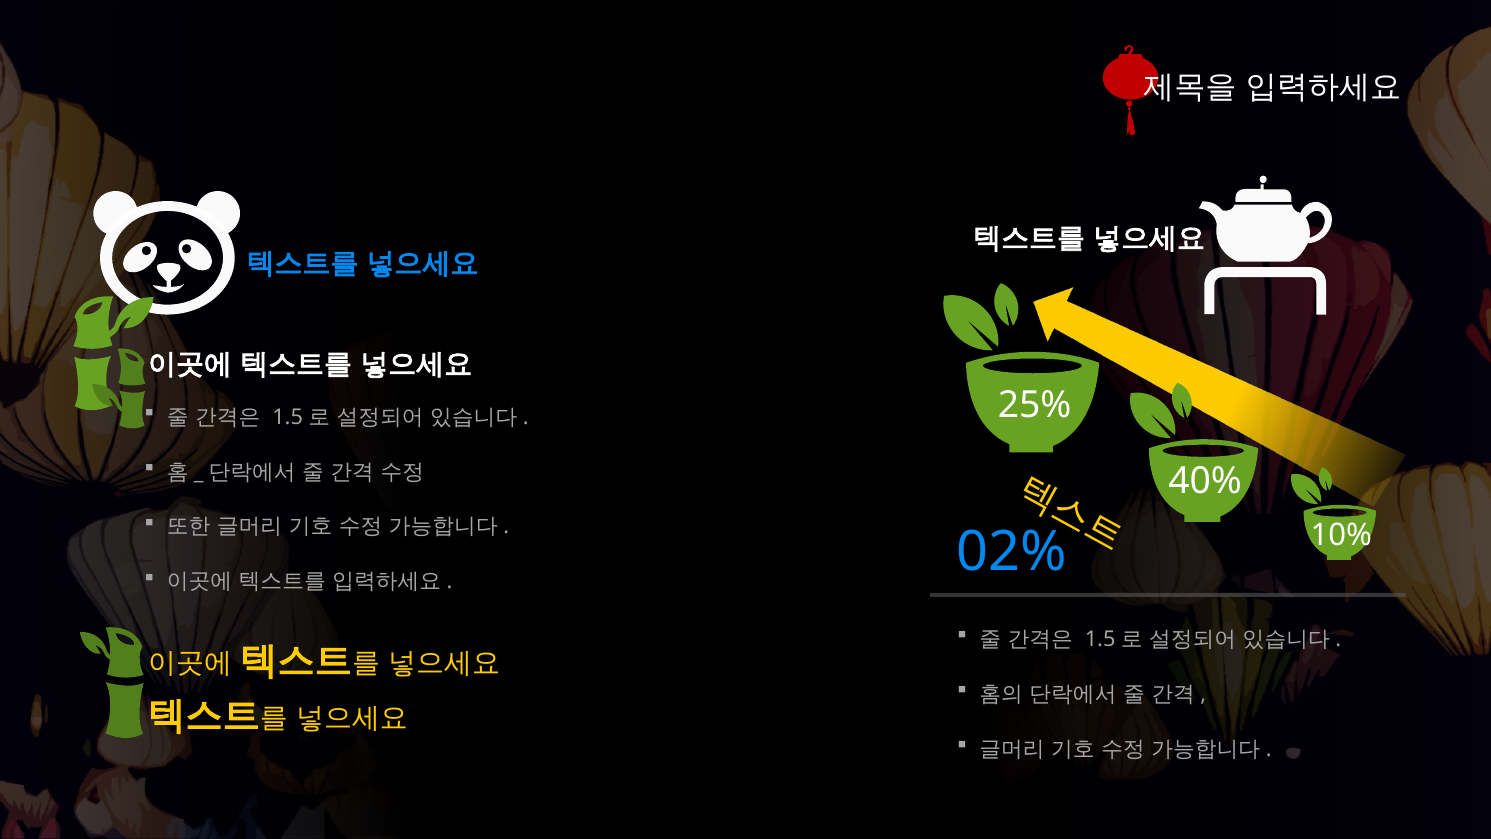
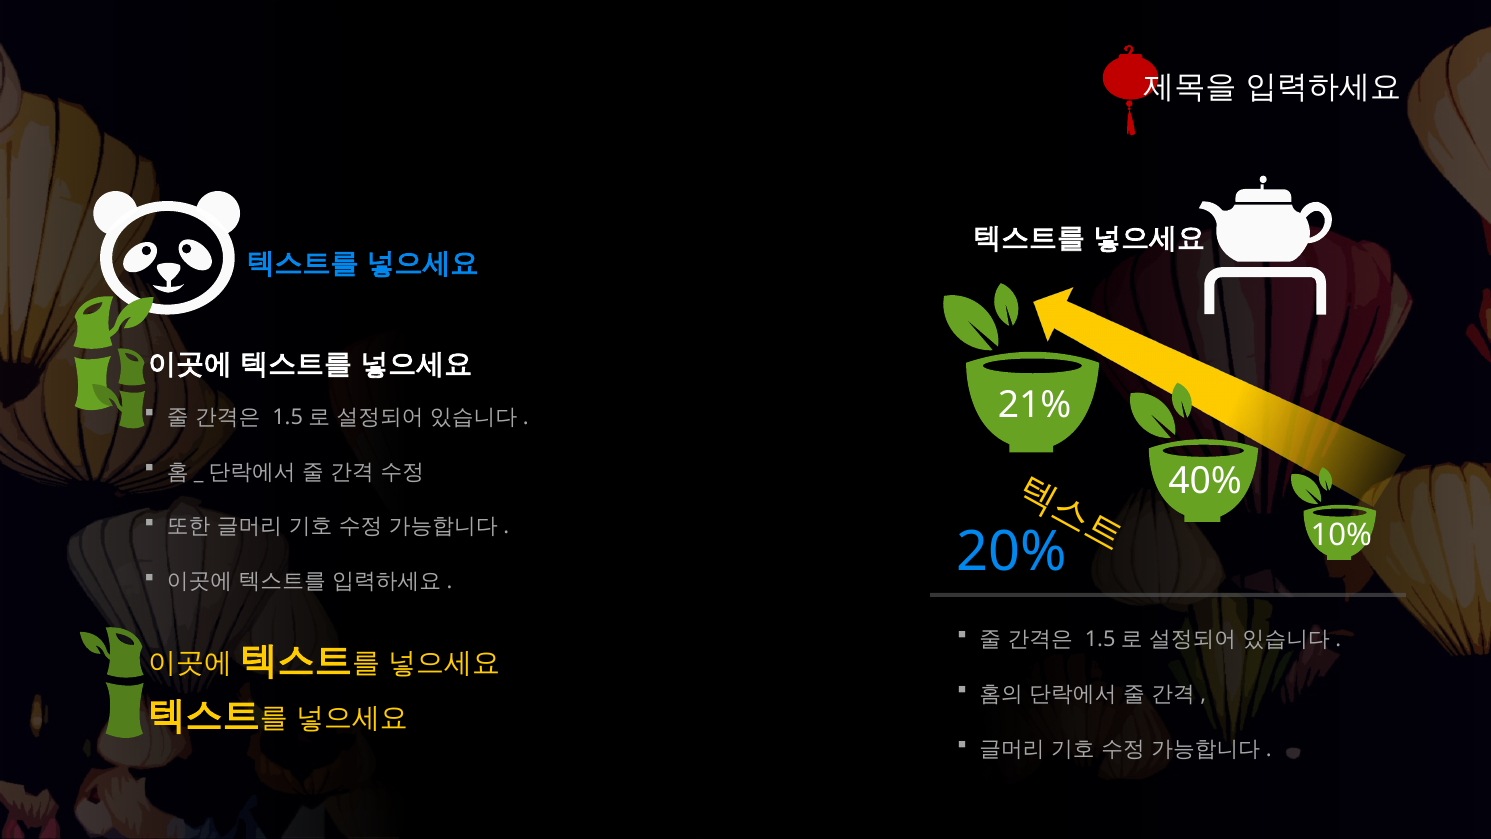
25%: 25% -> 21% (1035, 405)
02%: 02% -> 20% (1012, 552)
